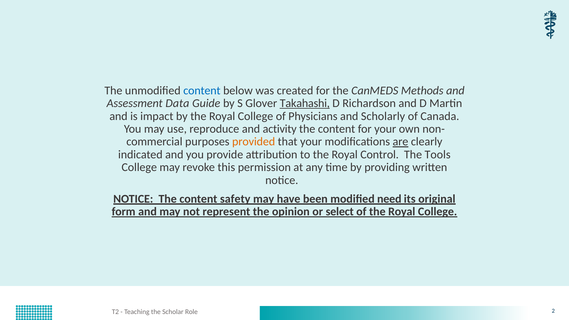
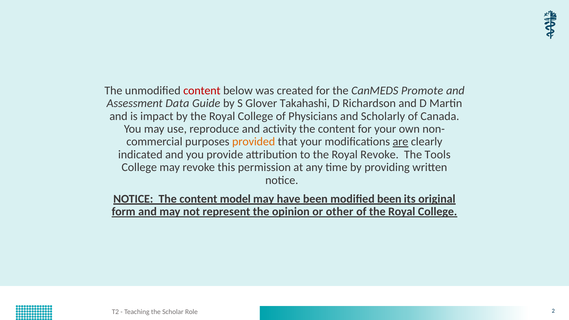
content colour: blue -> red (202, 91)
Methods: Methods -> Promote (422, 91)
Takahashi underline: present -> none (305, 103)
Royal Control: Control -> Revoke (380, 155)
safety: safety -> model (235, 199)
modified need: need -> been (389, 199)
select: select -> other (340, 212)
